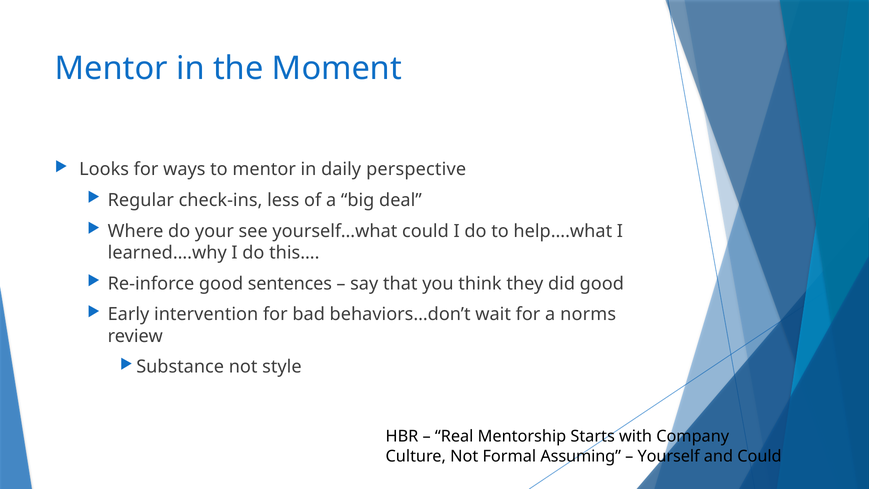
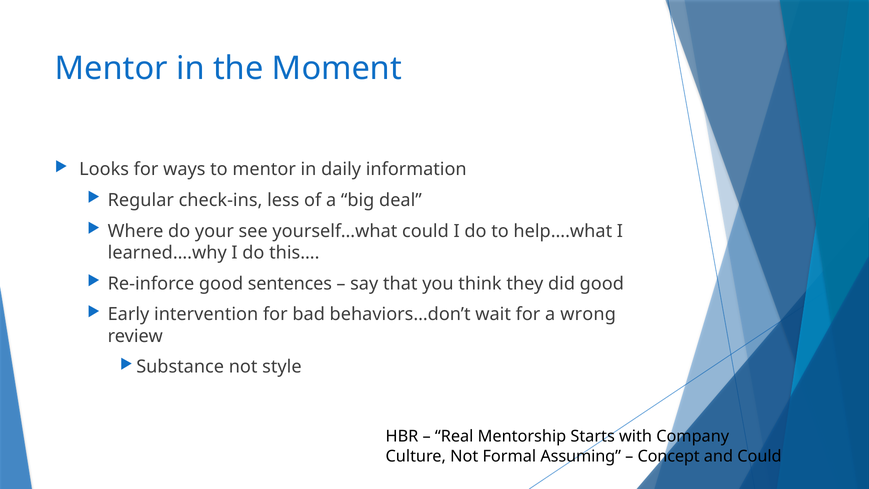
perspective: perspective -> information (416, 169)
norms: norms -> wrong (588, 314)
Yourself: Yourself -> Concept (669, 456)
